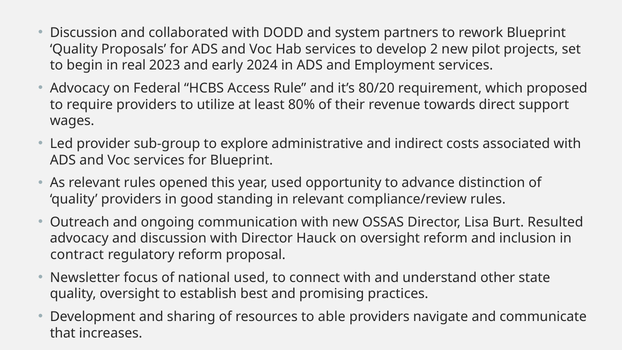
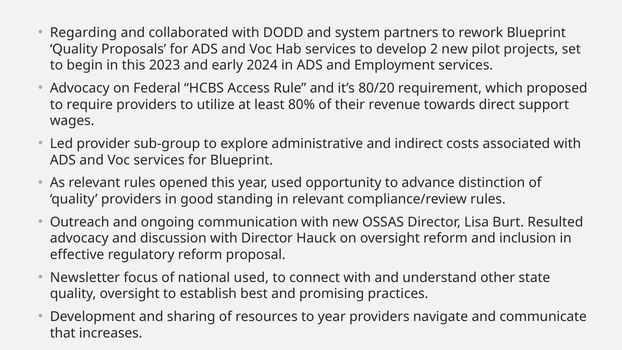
Discussion: Discussion -> Regarding (83, 33)
in real: real -> this (134, 65)
contract: contract -> effective (77, 255)
to able: able -> year (332, 317)
